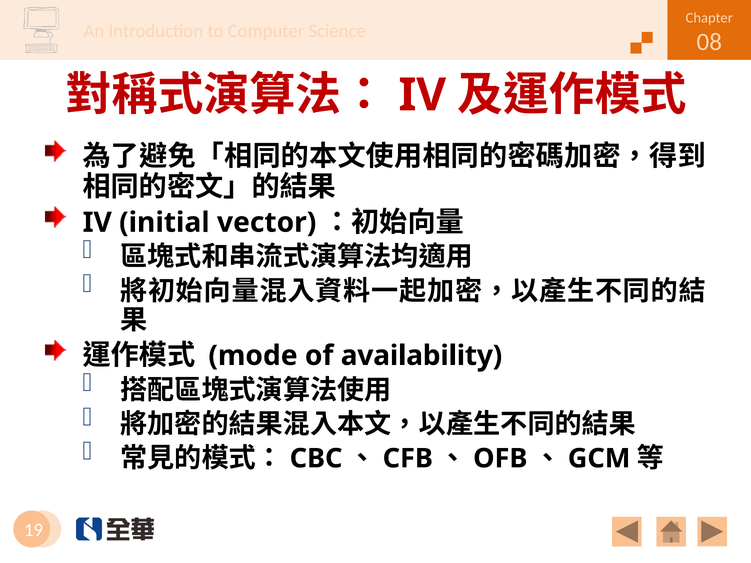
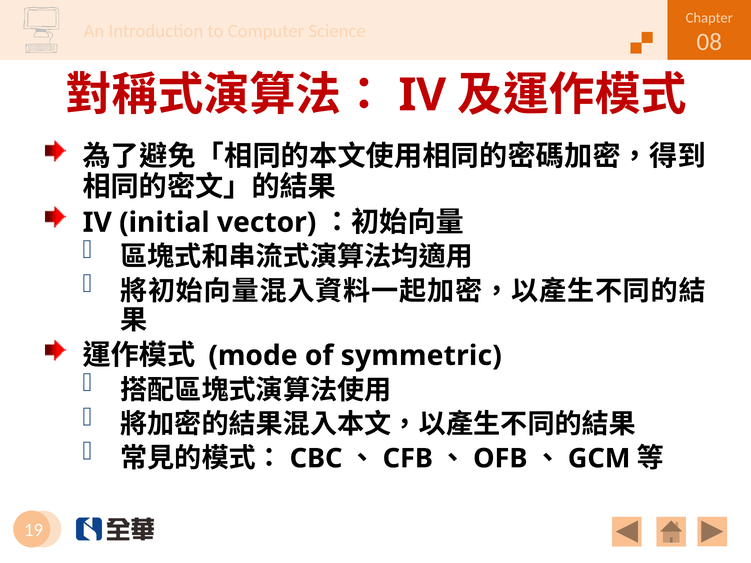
availability: availability -> symmetric (421, 356)
